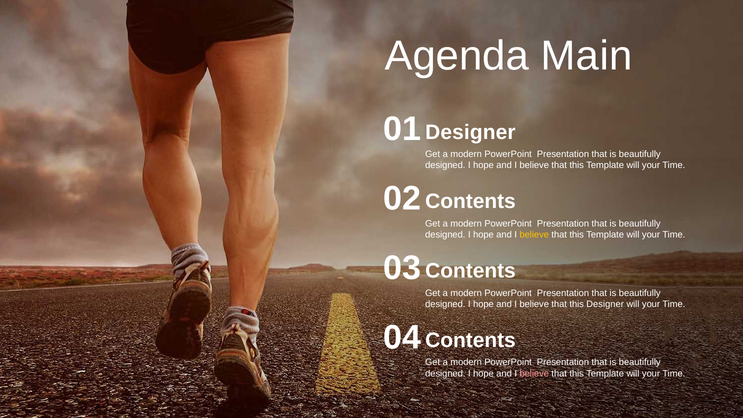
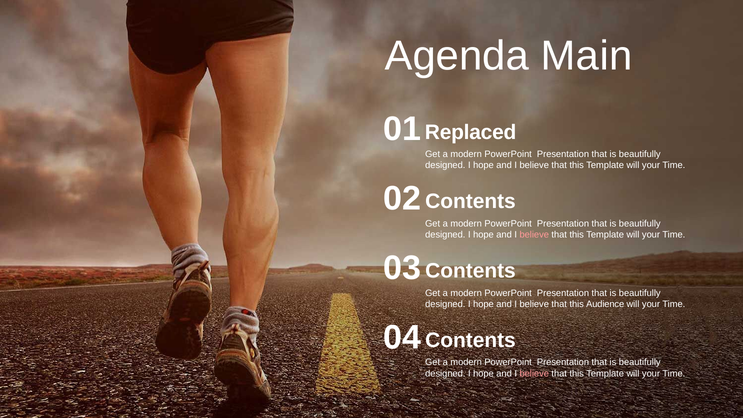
Designer: Designer -> Replaced (471, 132)
believe colour: yellow -> pink (534, 235)
this Designer: Designer -> Audience (605, 304)
